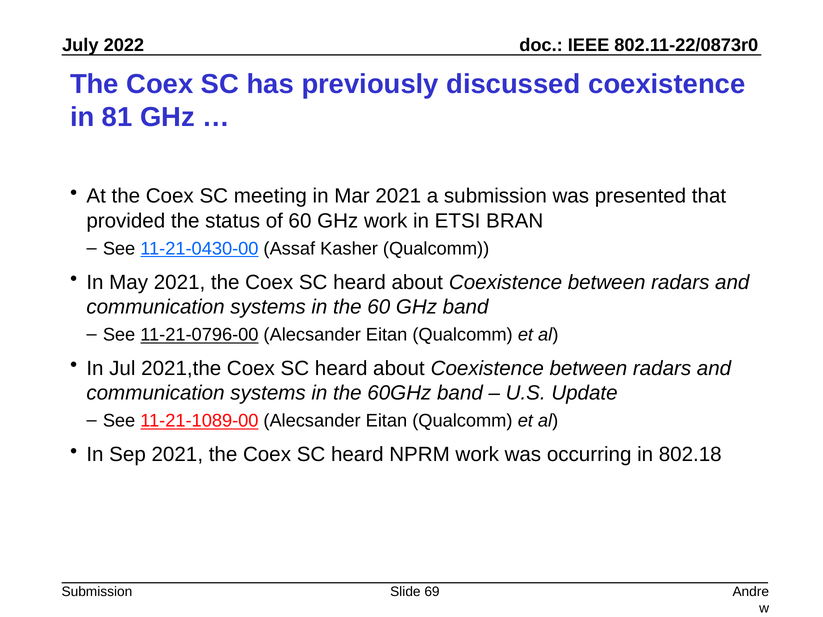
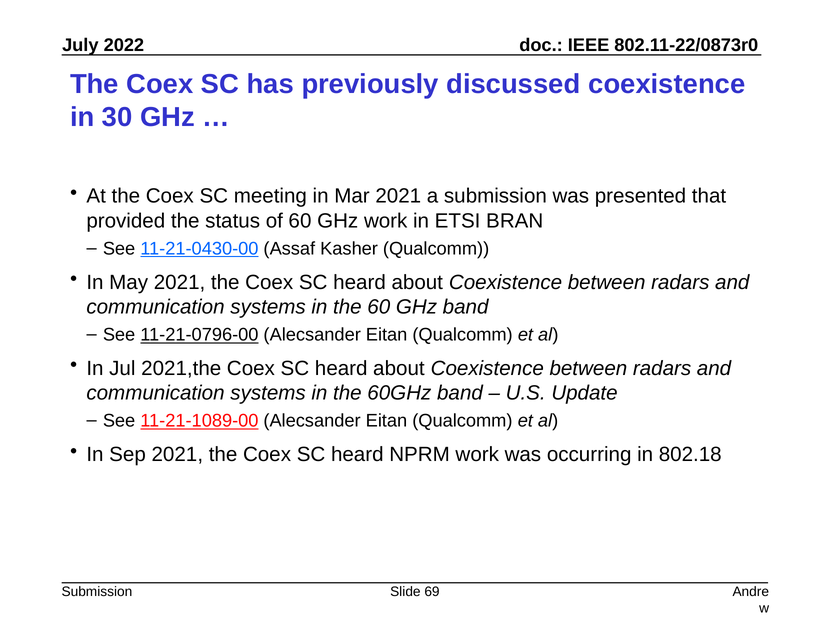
81: 81 -> 30 (117, 117)
